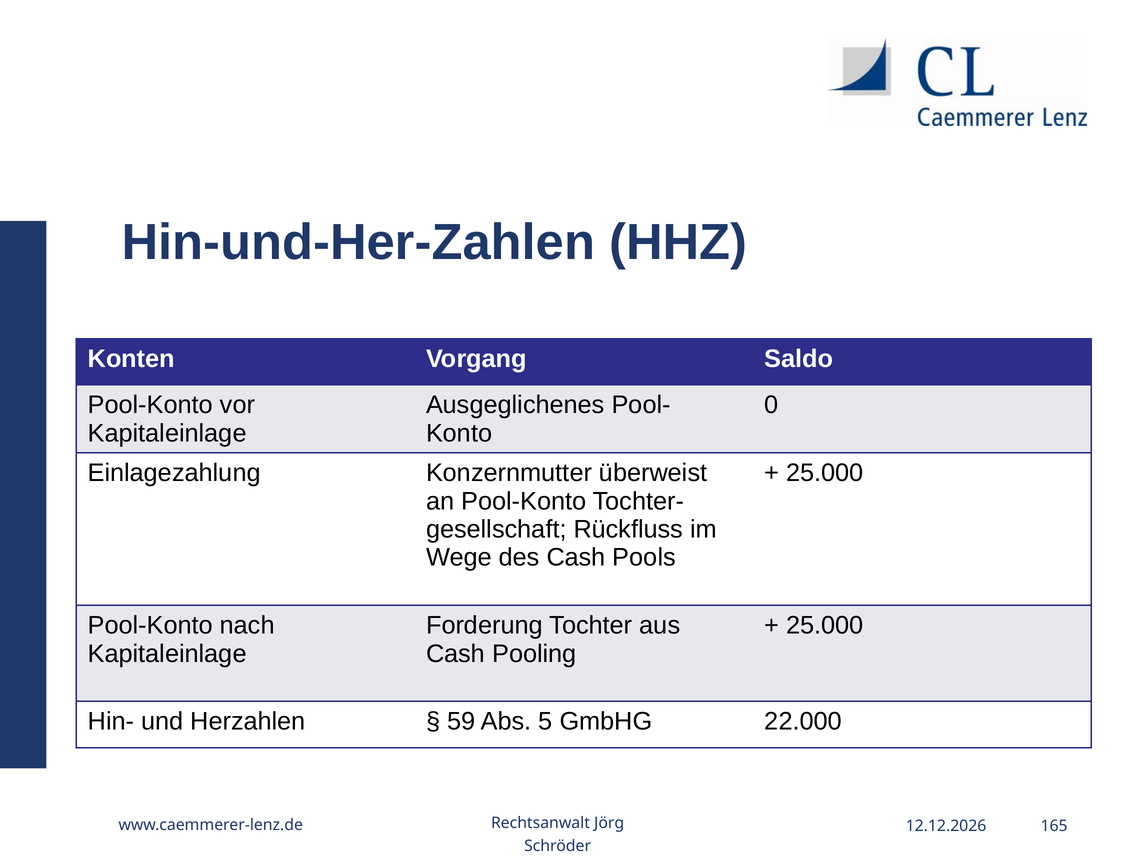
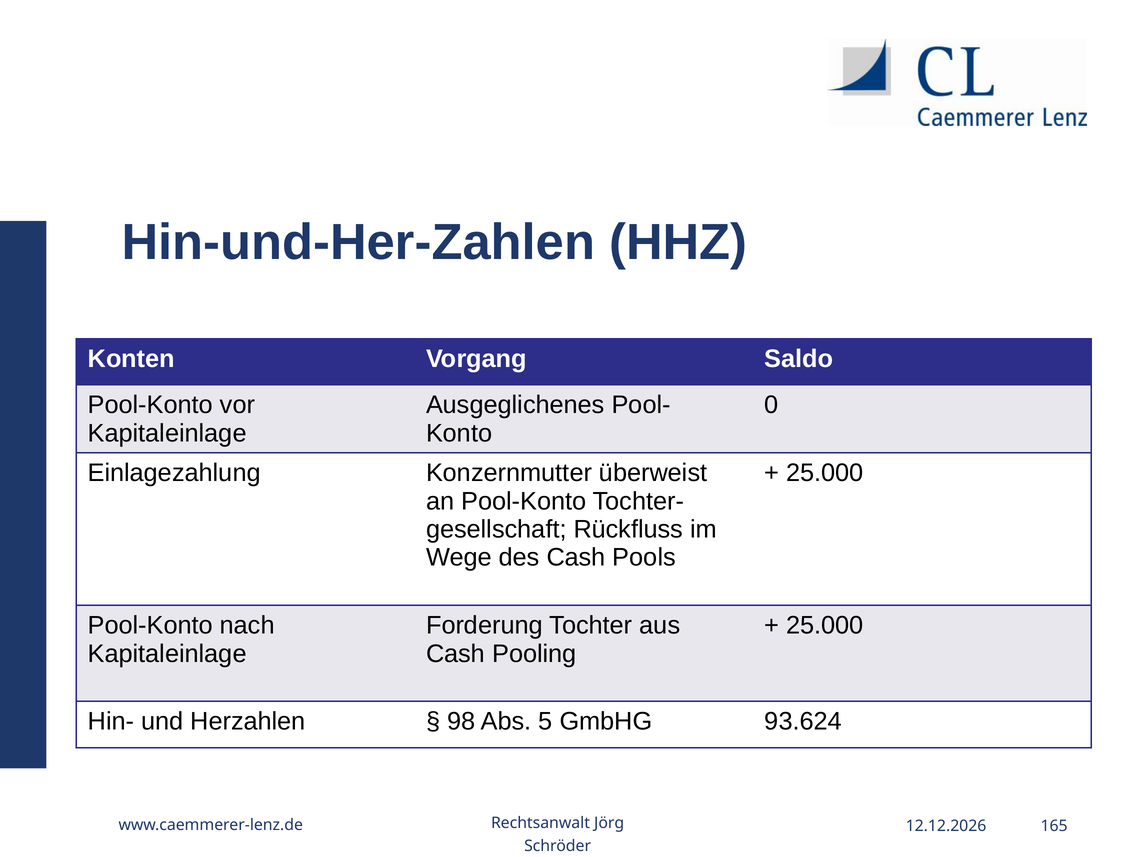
59: 59 -> 98 (461, 721)
22.000: 22.000 -> 93.624 (803, 721)
